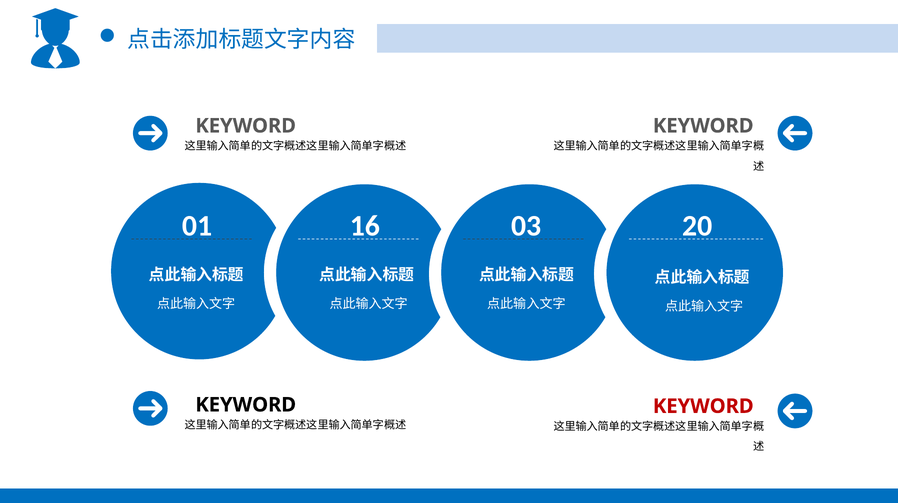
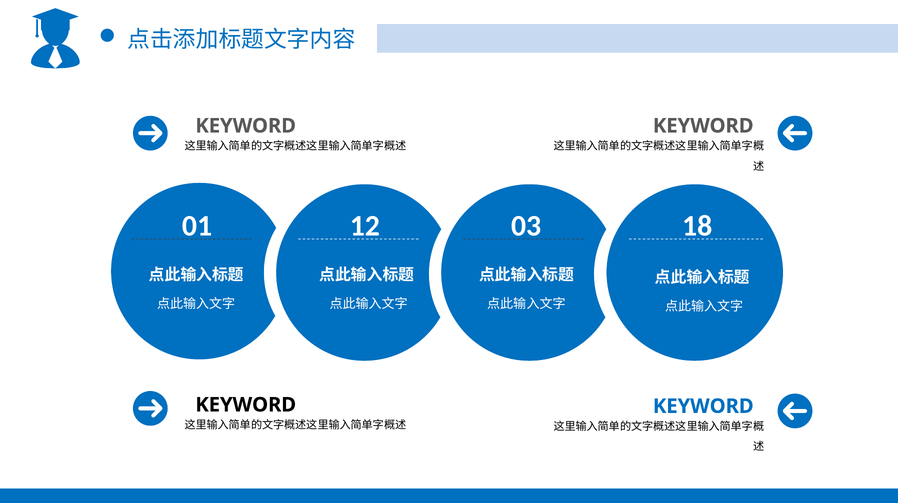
16: 16 -> 12 (365, 226)
20: 20 -> 18 (697, 226)
KEYWORD colour: red -> blue (703, 406)
